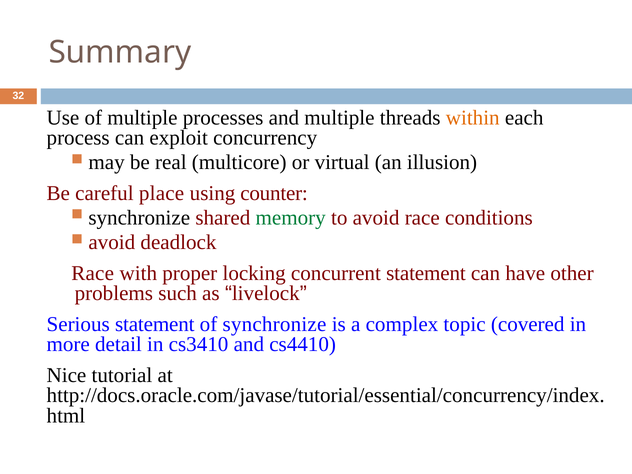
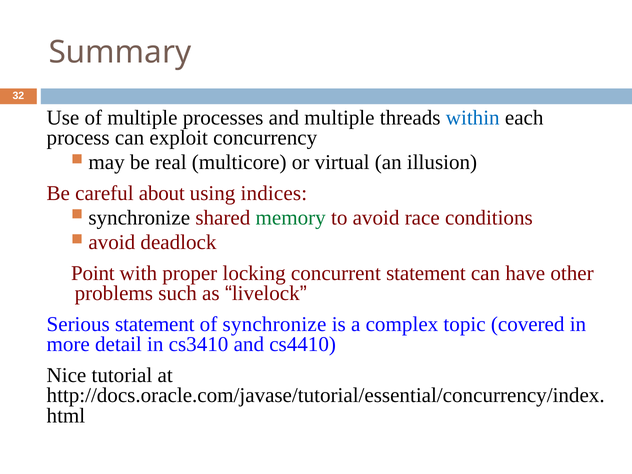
within colour: orange -> blue (473, 118)
place: place -> about (162, 193)
counter: counter -> indices (274, 193)
Race: Race -> Point (93, 273)
